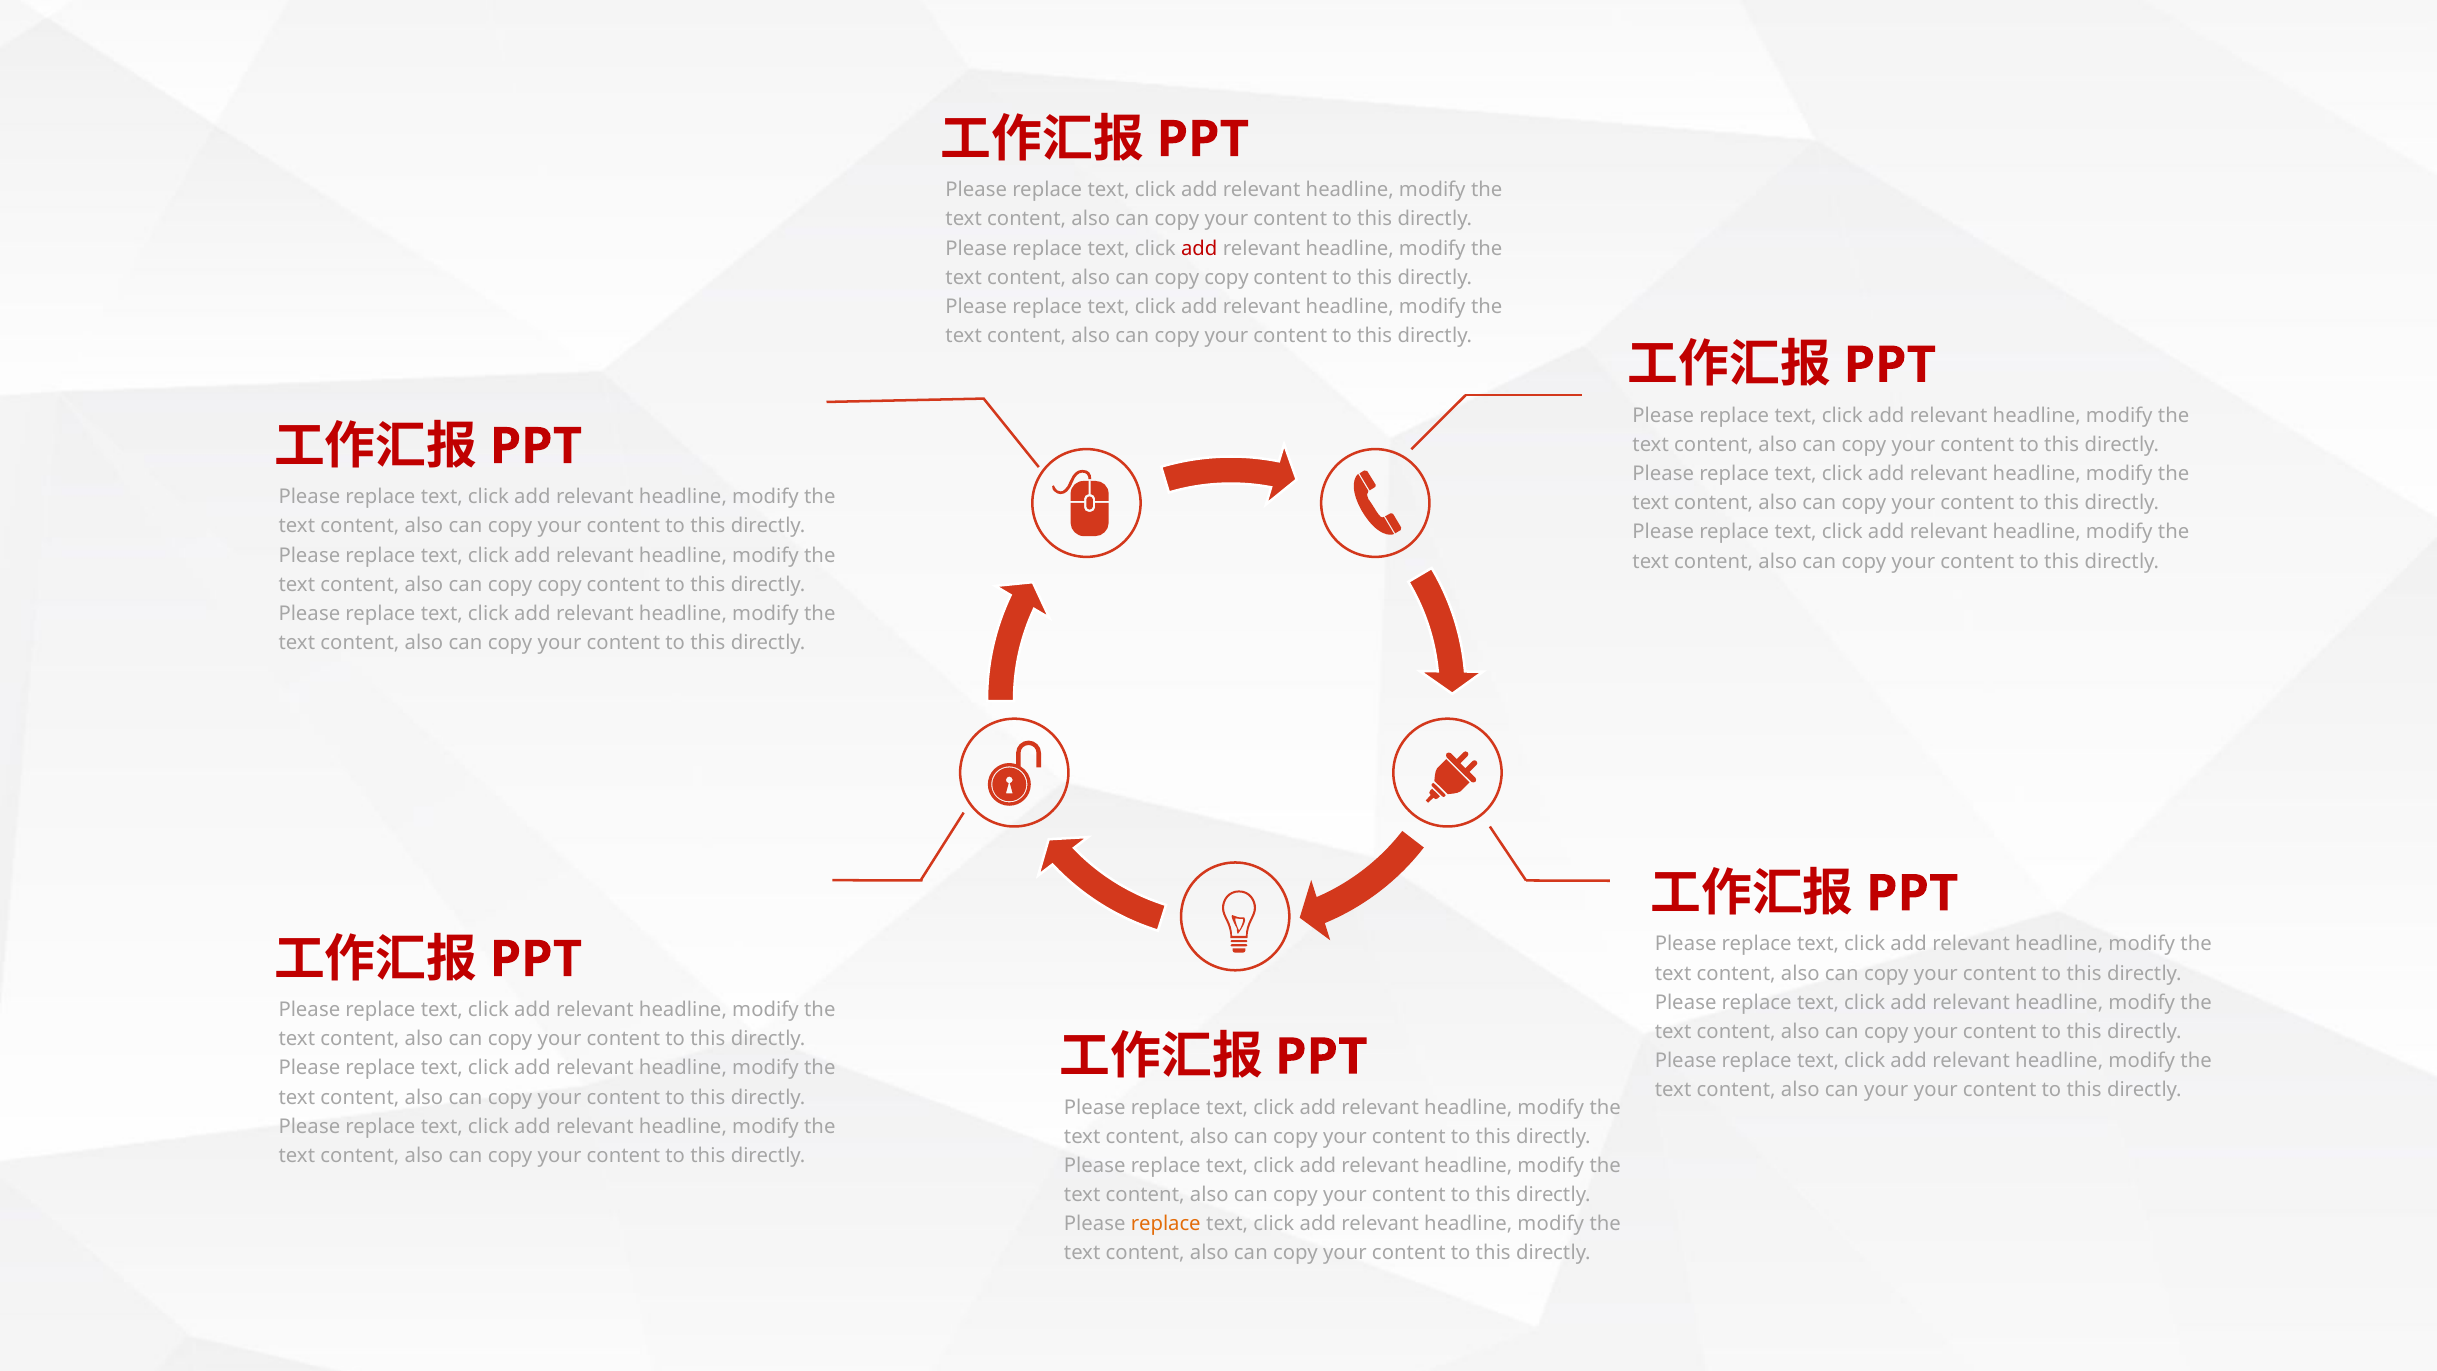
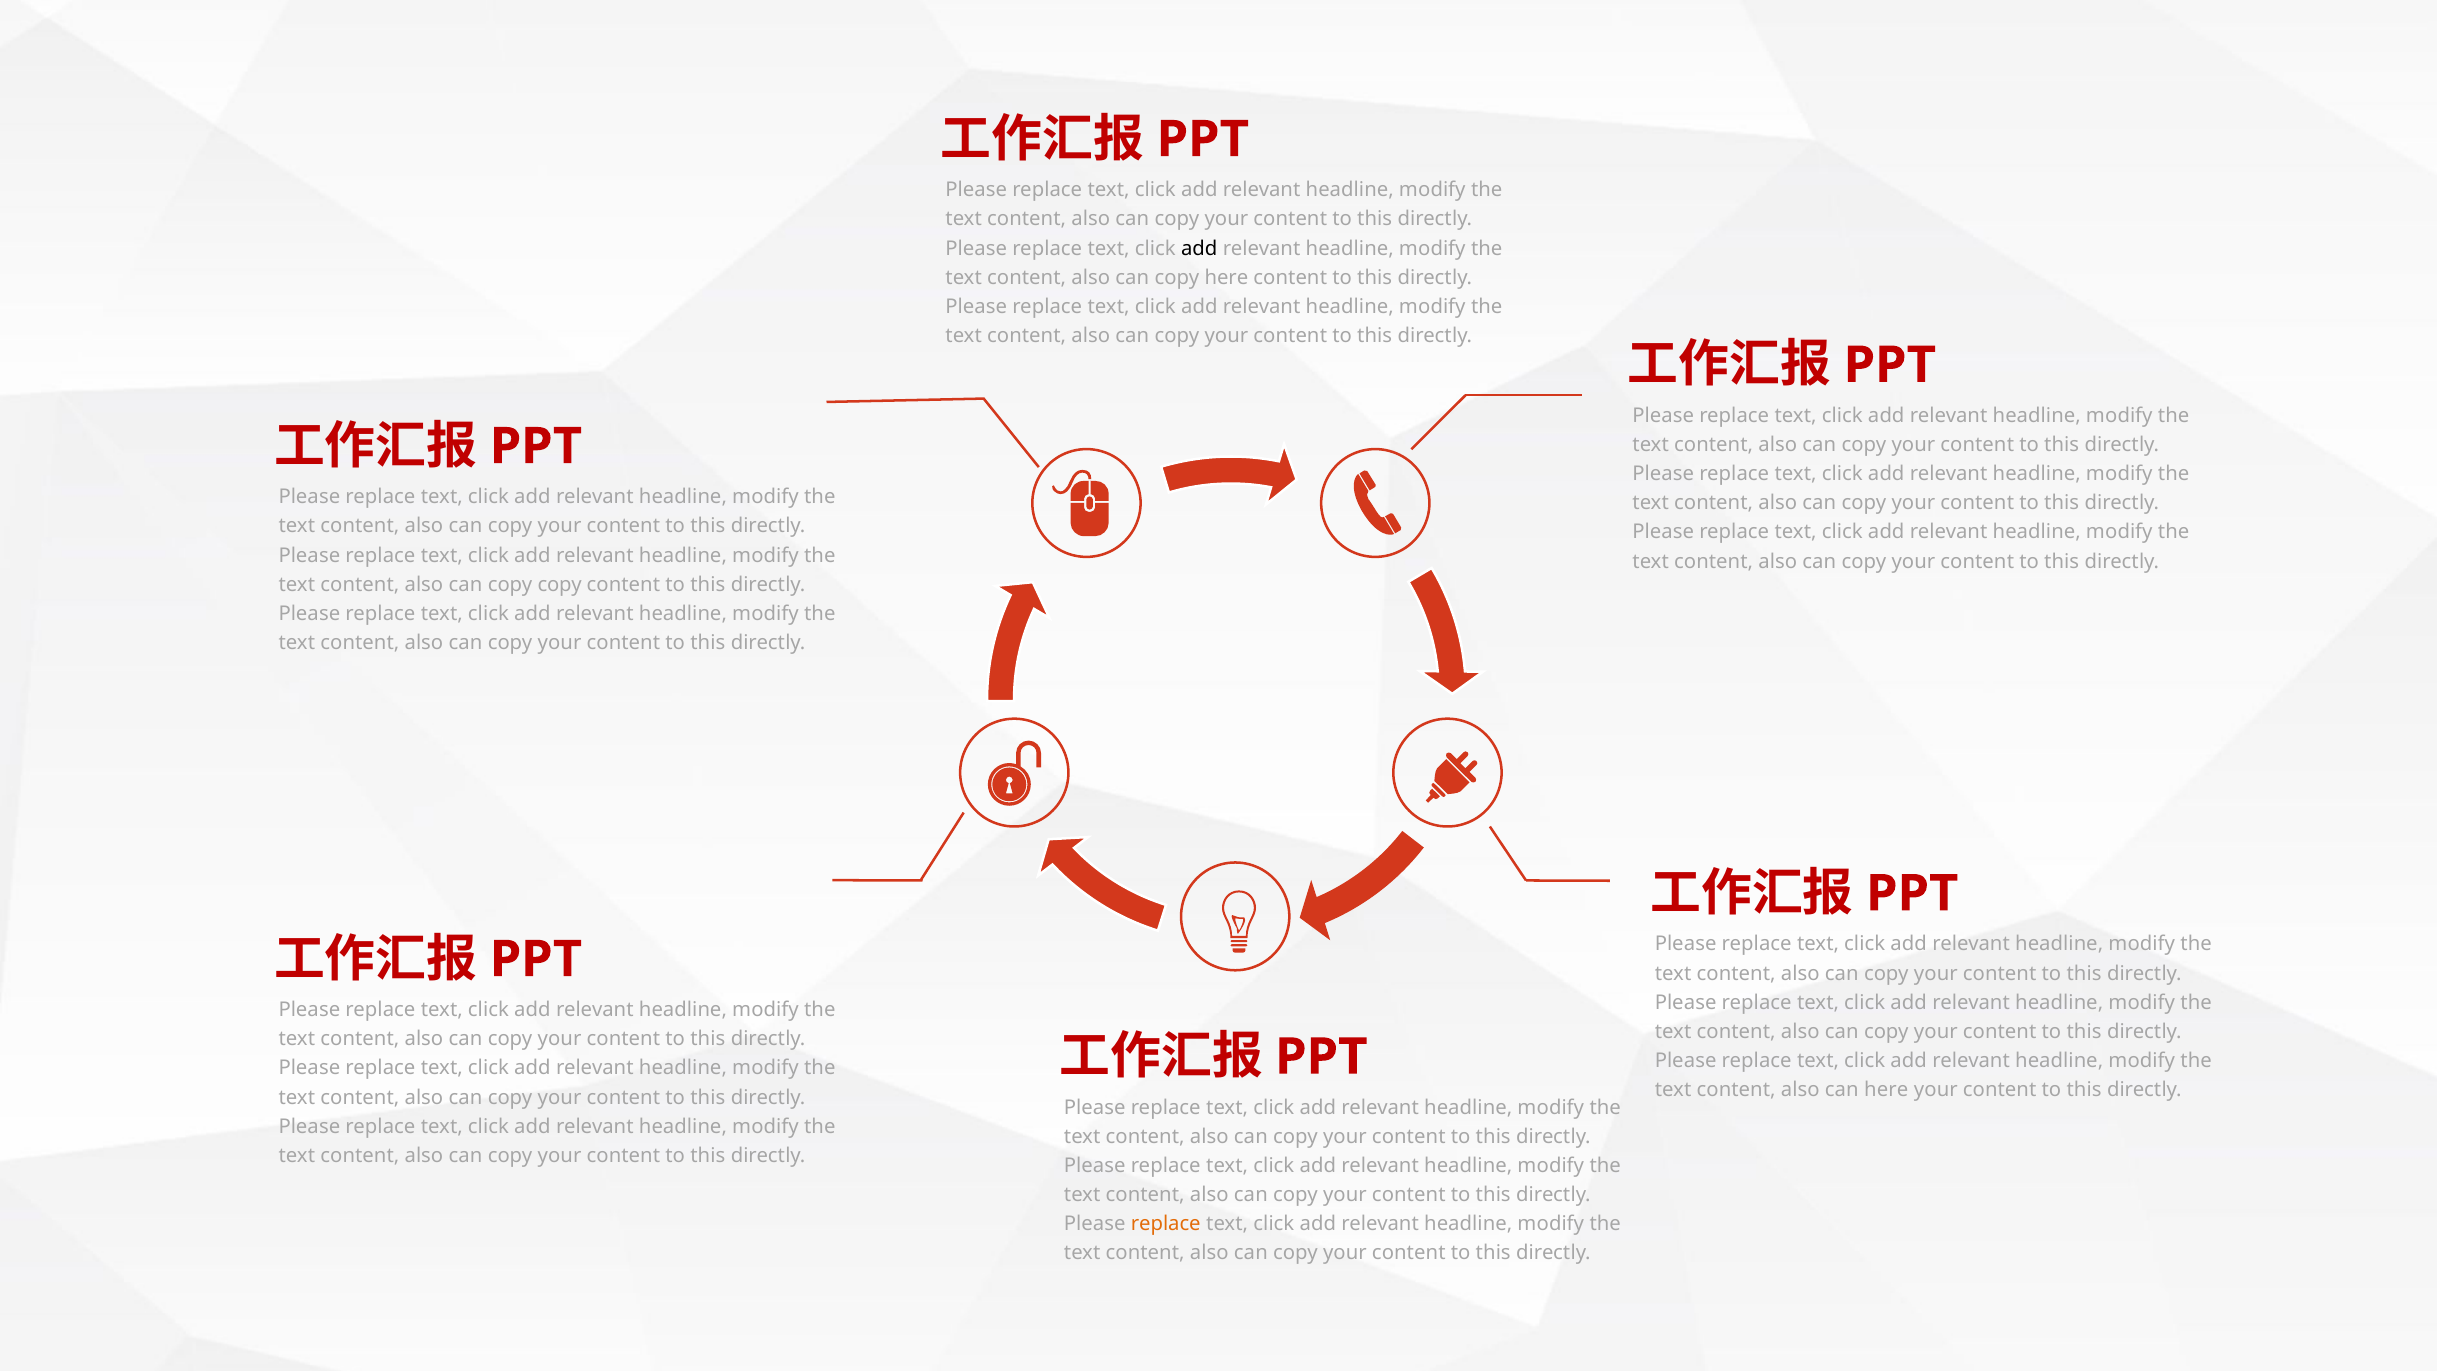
add colour: red -> black (1199, 248)
copy: copy -> here (1226, 277)
can your: your -> here (1886, 1090)
